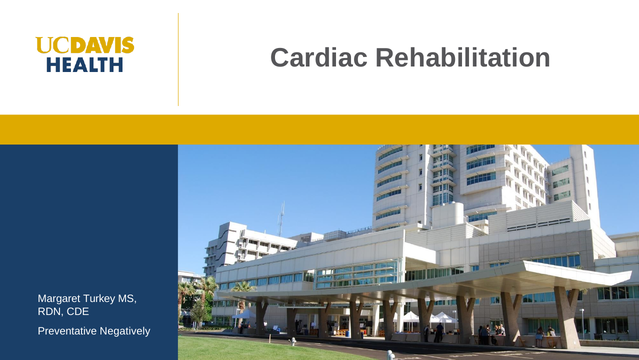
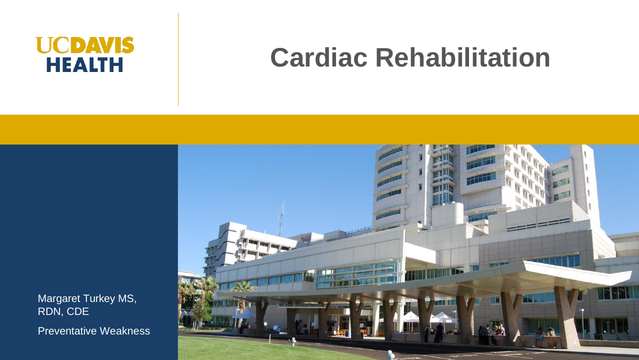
Negatively: Negatively -> Weakness (125, 331)
